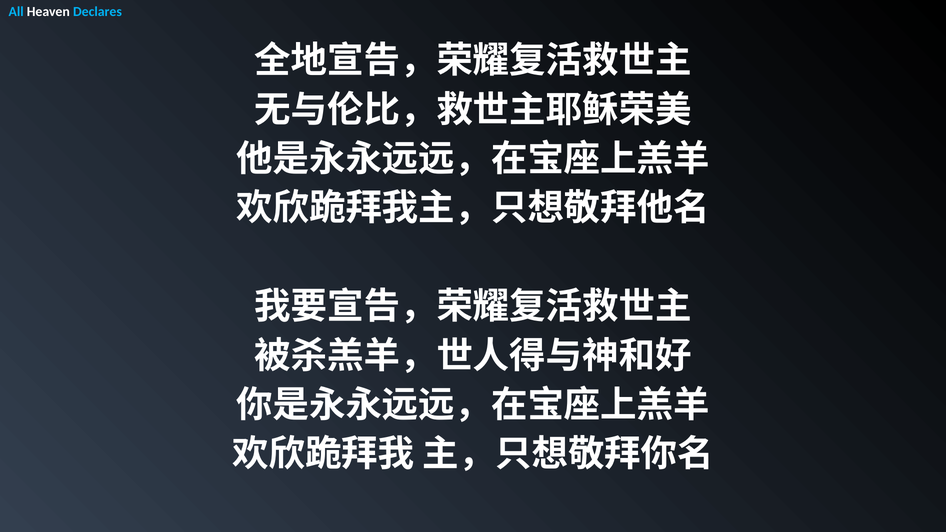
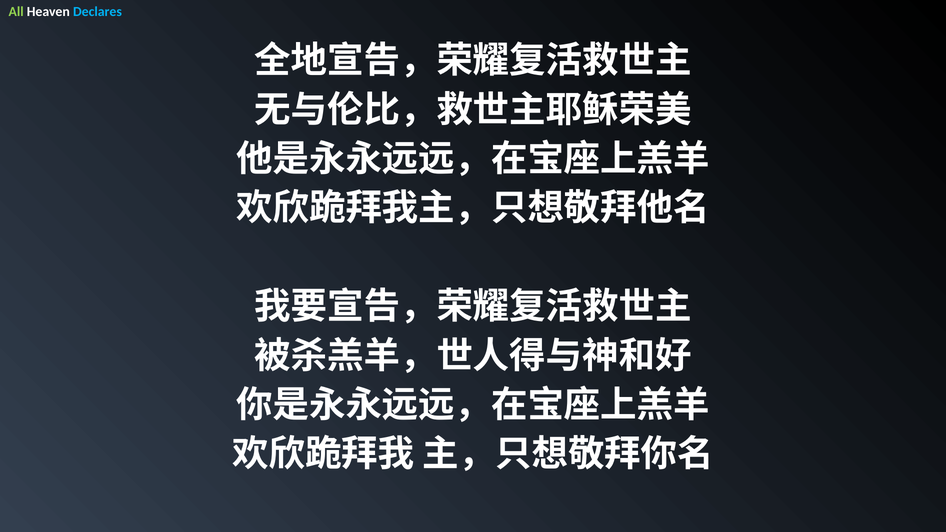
All colour: light blue -> light green (16, 12)
